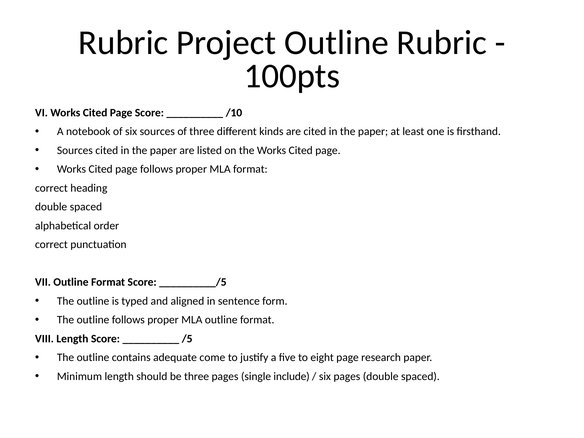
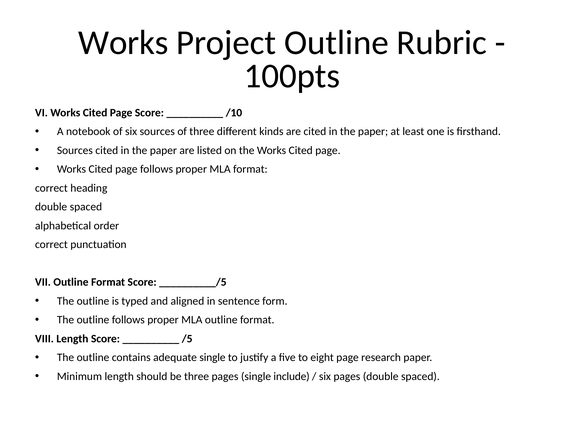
Rubric: Rubric -> Works (123, 43)
adequate come: come -> single (213, 358)
